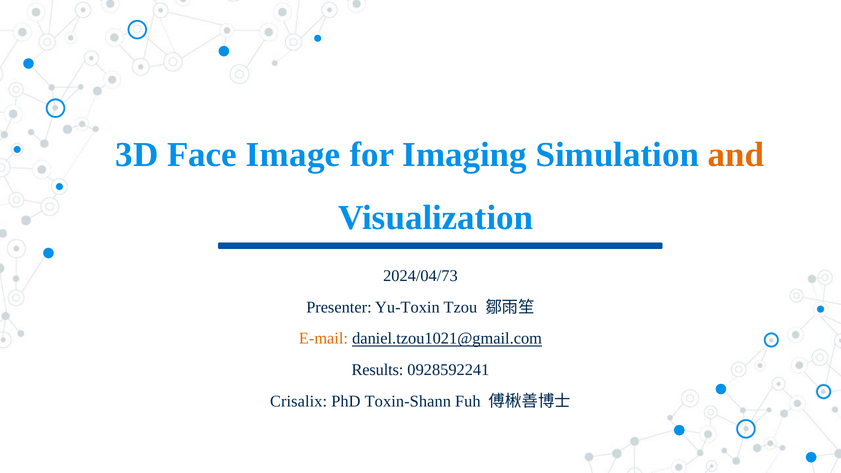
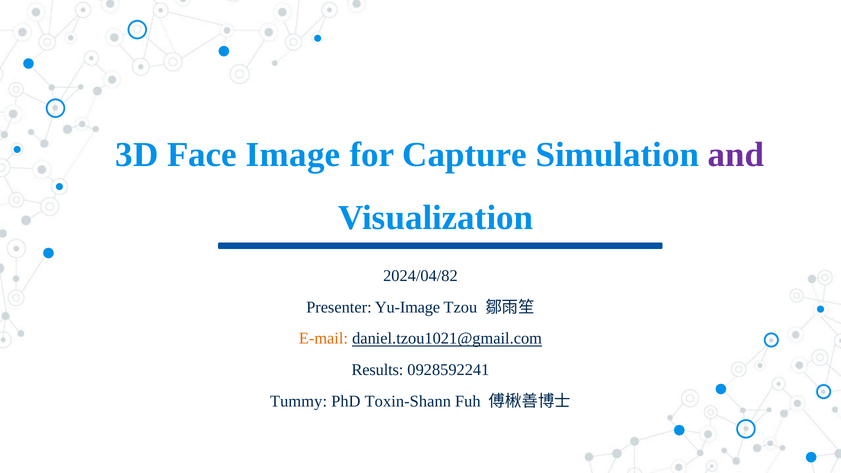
Imaging: Imaging -> Capture (465, 155)
and colour: orange -> purple (736, 155)
2024/04/73: 2024/04/73 -> 2024/04/82 (420, 276)
Yu-Toxin: Yu-Toxin -> Yu-Image (407, 307)
Crisalix: Crisalix -> Tummy (299, 401)
